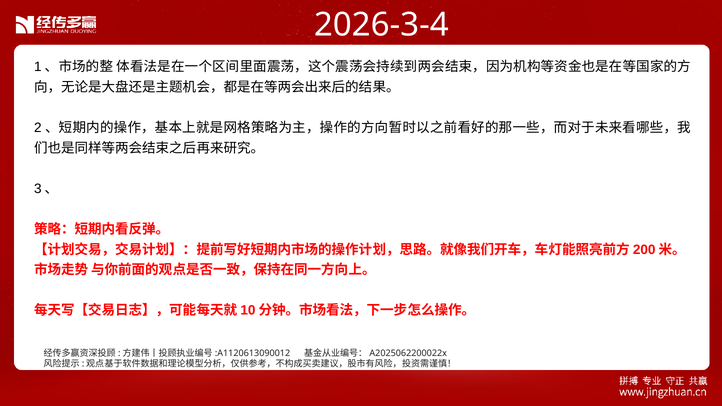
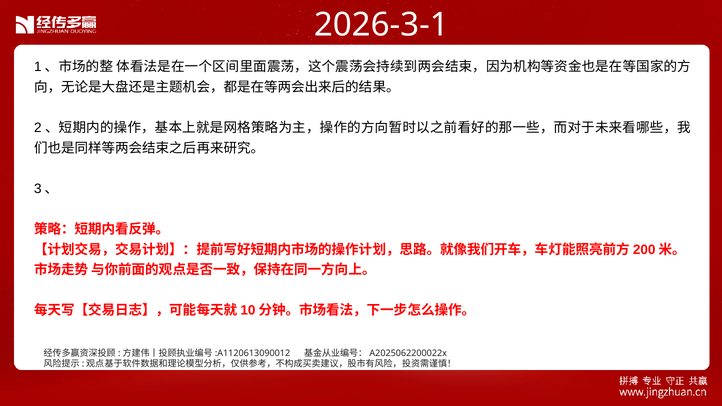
2026-3-4: 2026-3-4 -> 2026-3-1 (381, 25)
